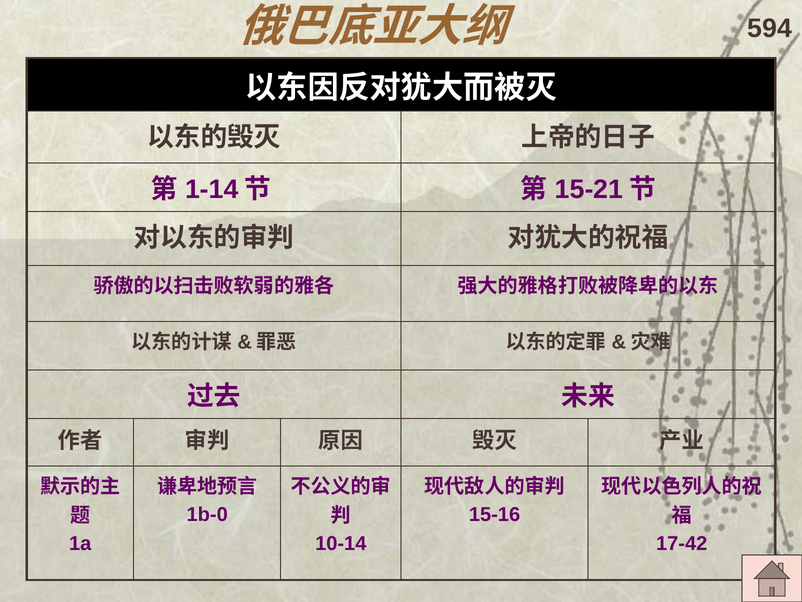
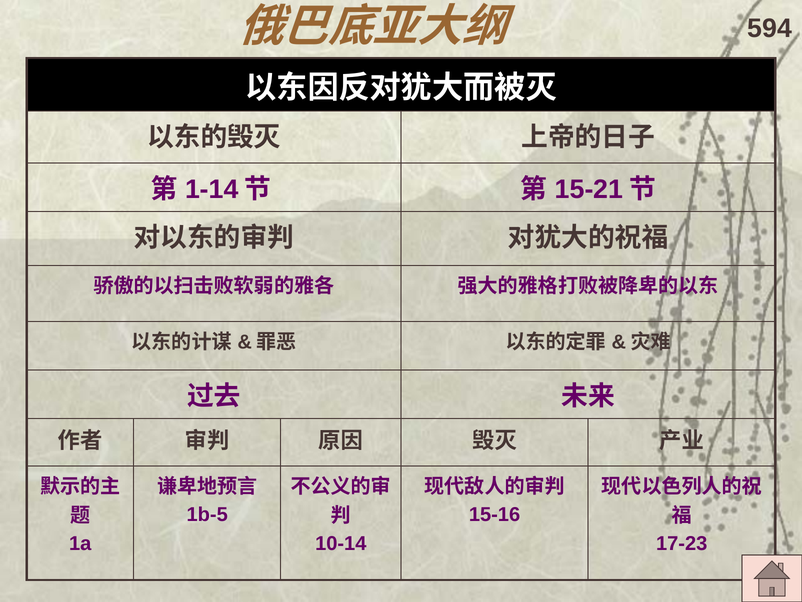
1b-0: 1b-0 -> 1b-5 (207, 514)
17-42: 17-42 -> 17-23 (682, 543)
